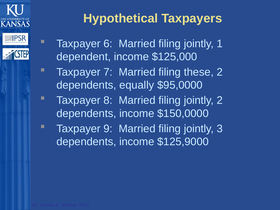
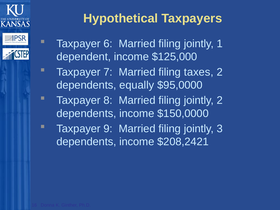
these: these -> taxes (199, 72)
$125,9000: $125,9000 -> $208,2421 (183, 142)
